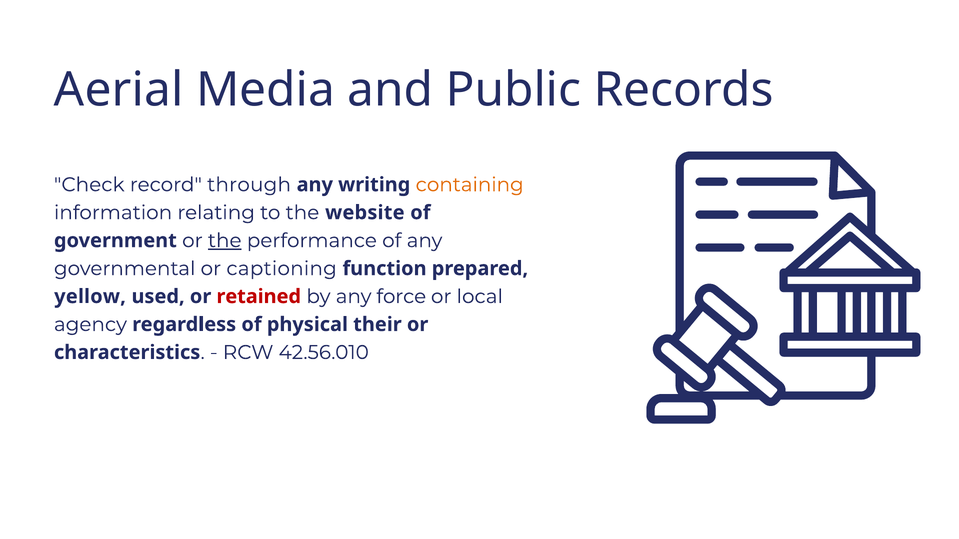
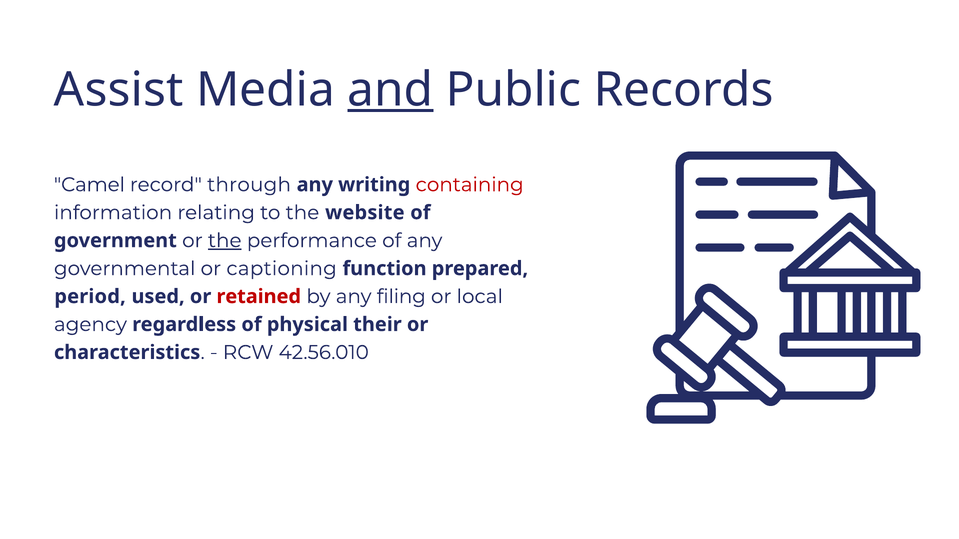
Aerial: Aerial -> Assist (119, 90)
and underline: none -> present (390, 90)
Check: Check -> Camel (89, 185)
containing colour: orange -> red (470, 185)
yellow: yellow -> period (90, 297)
force: force -> filing (401, 297)
